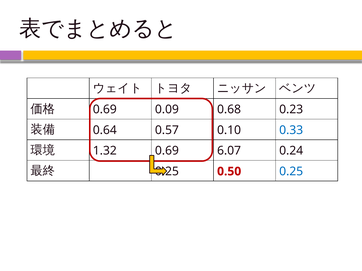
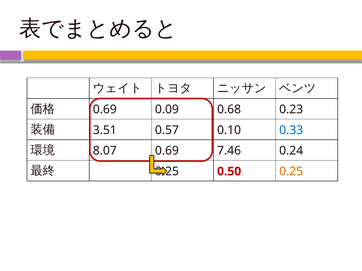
0.64: 0.64 -> 3.51 (105, 130)
1.32: 1.32 -> 8.07 (105, 151)
6.07: 6.07 -> 7.46 (229, 151)
0.25 colour: blue -> orange (291, 172)
